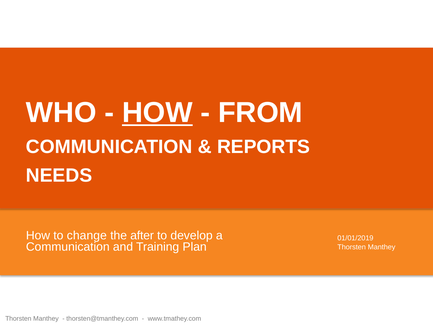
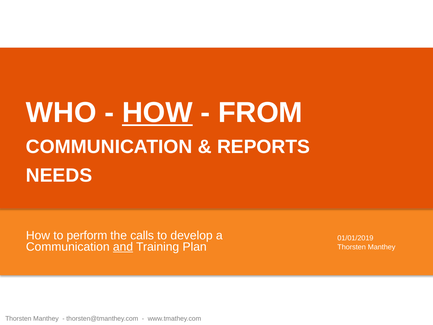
change: change -> perform (87, 235)
after: after -> calls (142, 235)
and underline: none -> present (123, 247)
